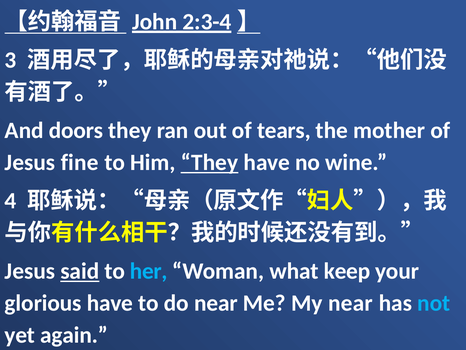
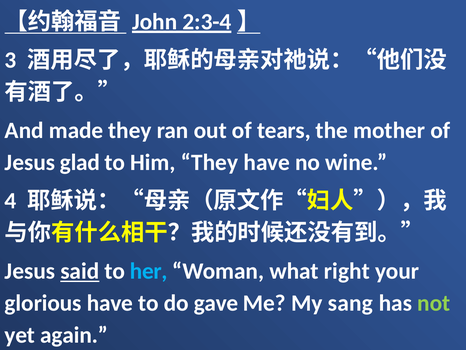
doors: doors -> made (76, 130)
fine: fine -> glad (80, 162)
They underline: present -> none (209, 162)
keep: keep -> right (347, 271)
do near: near -> gave (216, 303)
My near: near -> sang (350, 303)
not colour: light blue -> light green (434, 303)
